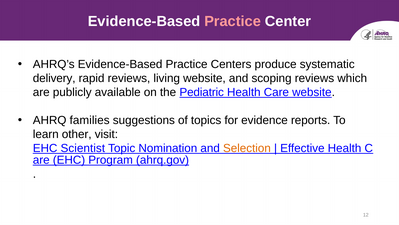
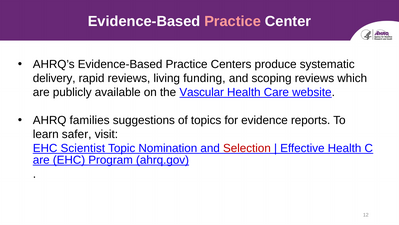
living website: website -> funding (204, 78)
Pediatric: Pediatric -> Vascular (202, 92)
other: other -> safer (77, 134)
Selection colour: orange -> red (247, 148)
